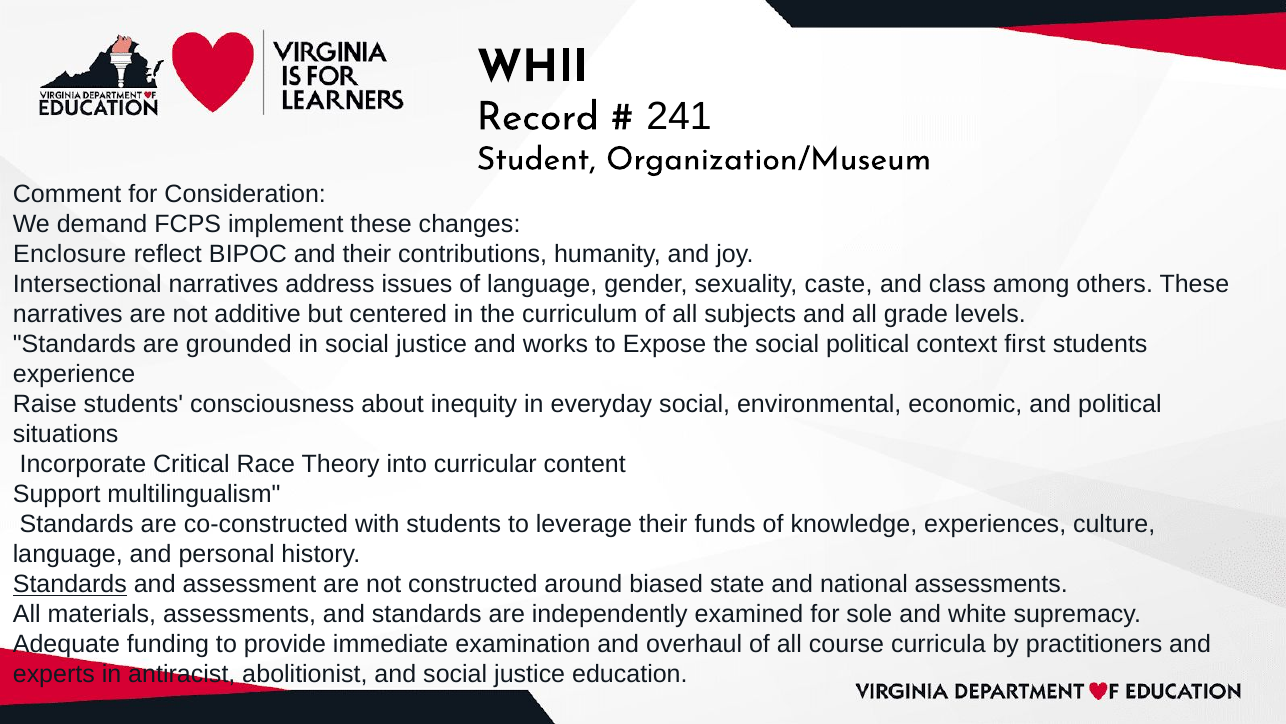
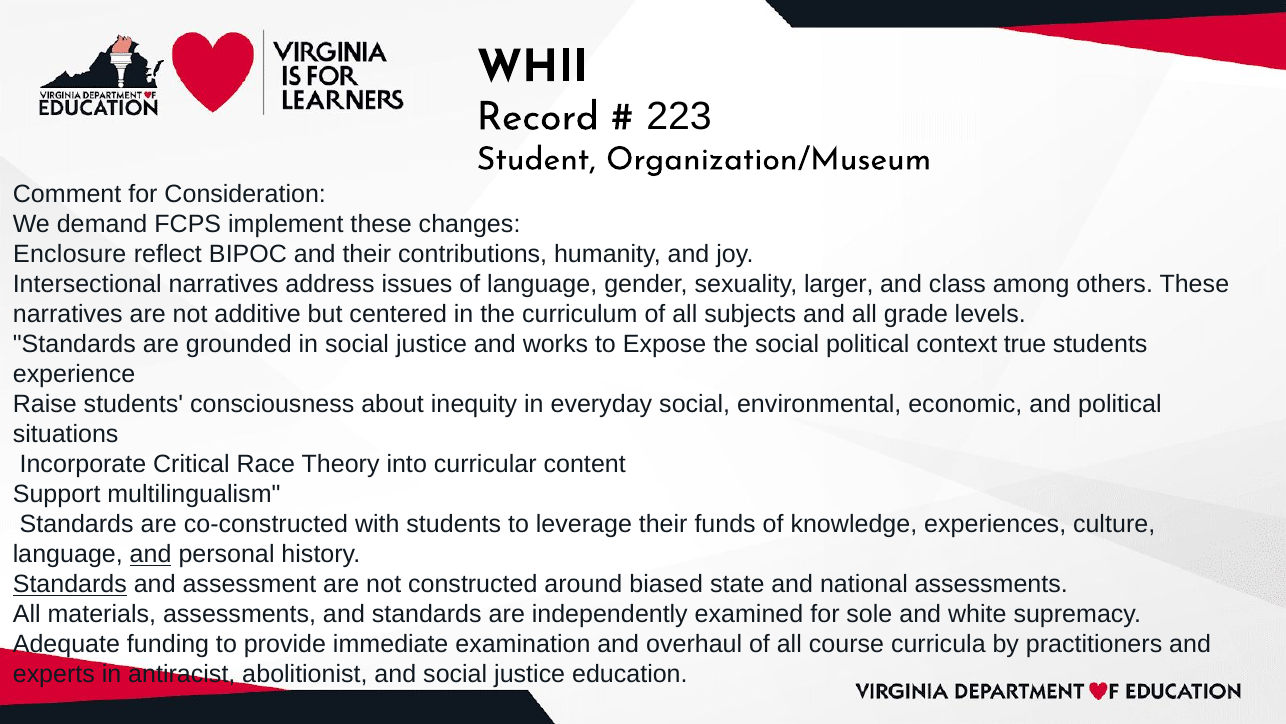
241: 241 -> 223 (679, 116)
caste: caste -> larger (839, 284)
first: first -> true (1025, 344)
and underline: none -> present (151, 554)
